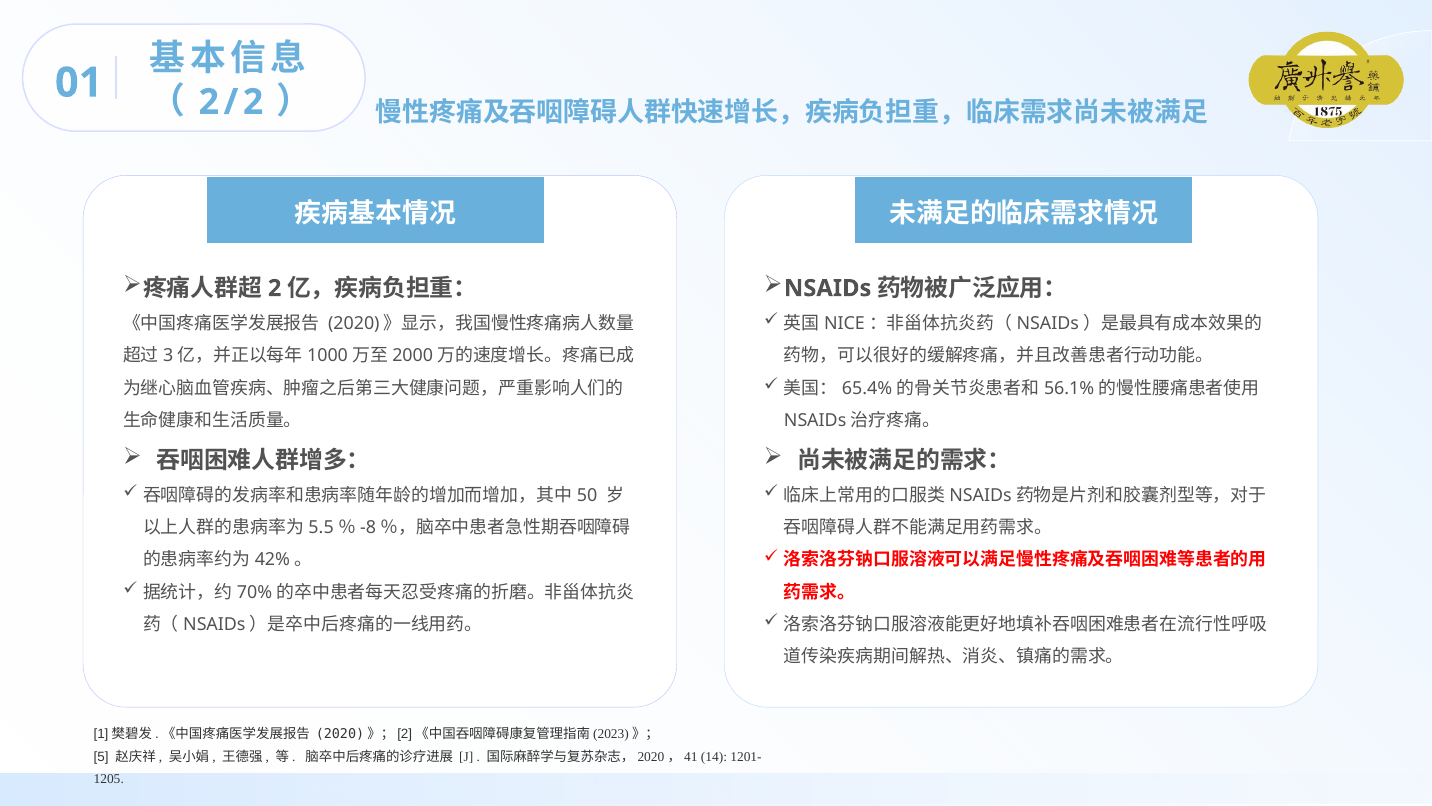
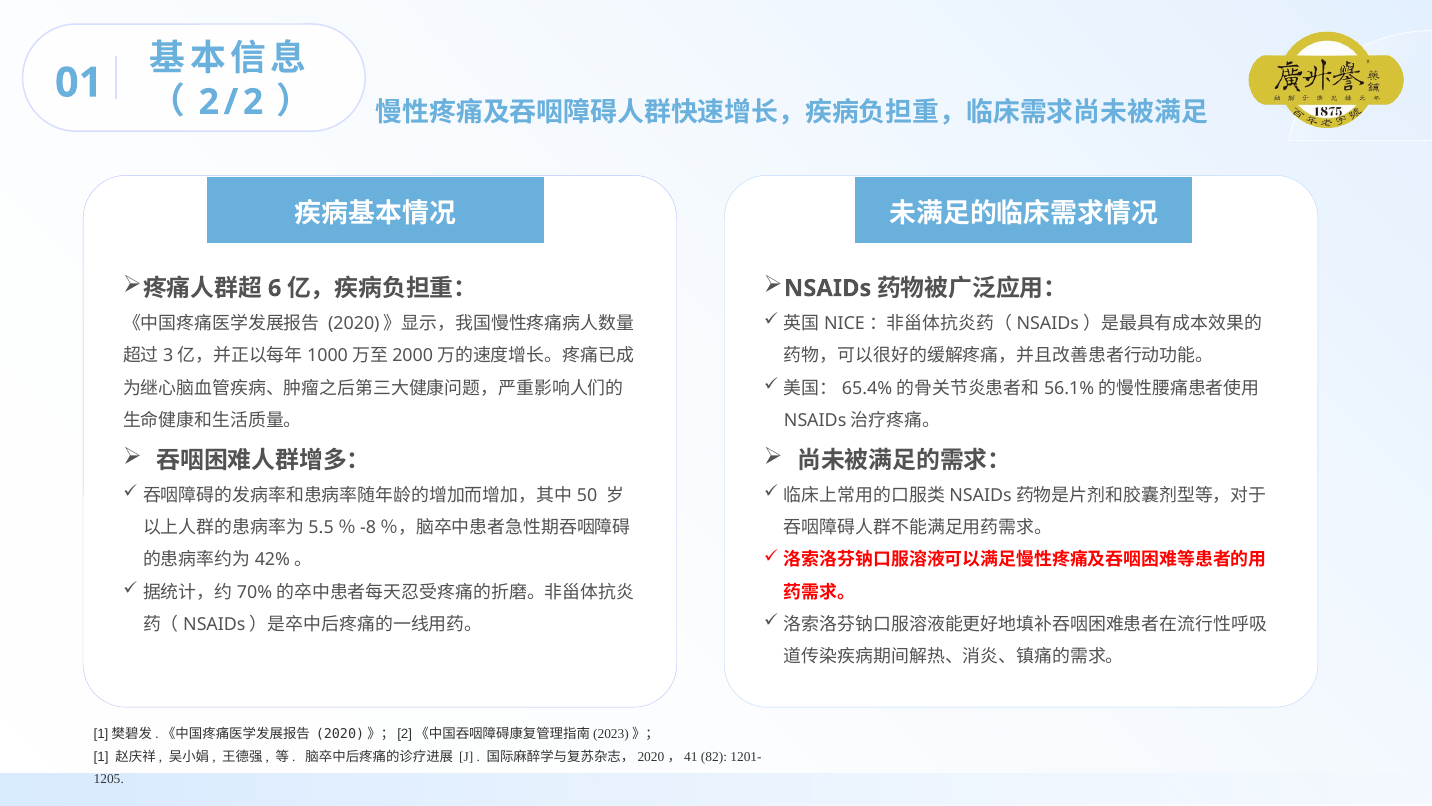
2: 2 -> 6 (275, 288)
5: 5 -> 1 (101, 756)
14: 14 -> 82 (714, 756)
